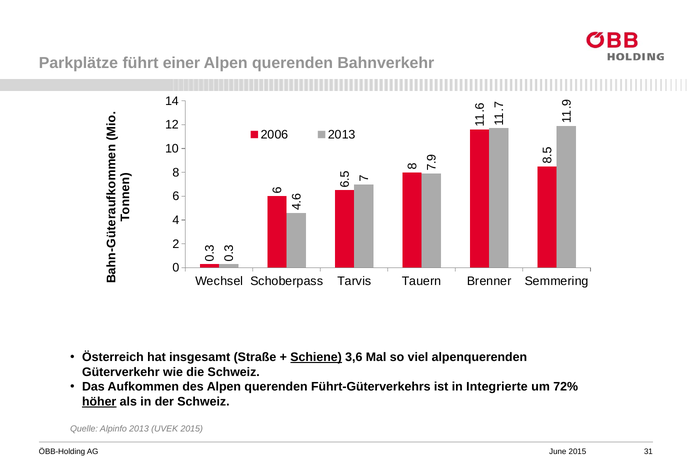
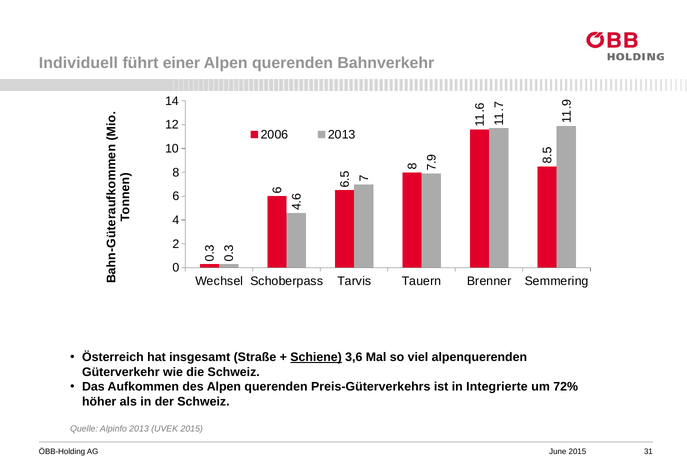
Parkplätze: Parkplätze -> Individuell (78, 63)
Führt-Güterverkehrs: Führt-Güterverkehrs -> Preis-Güterverkehrs (371, 387)
höher underline: present -> none (99, 401)
